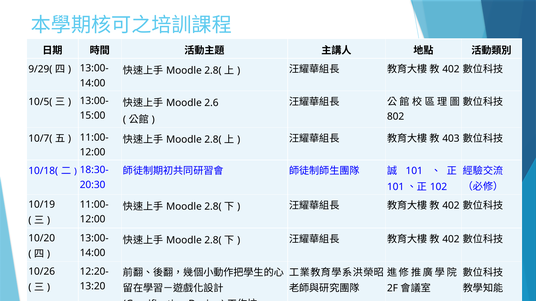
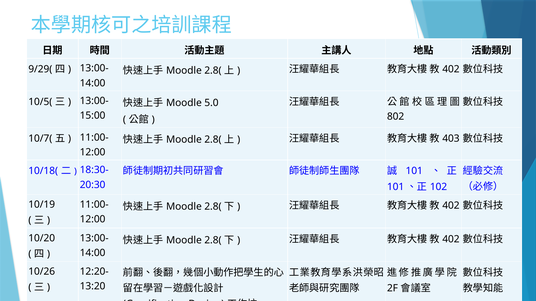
2.6: 2.6 -> 5.0 (211, 103)
